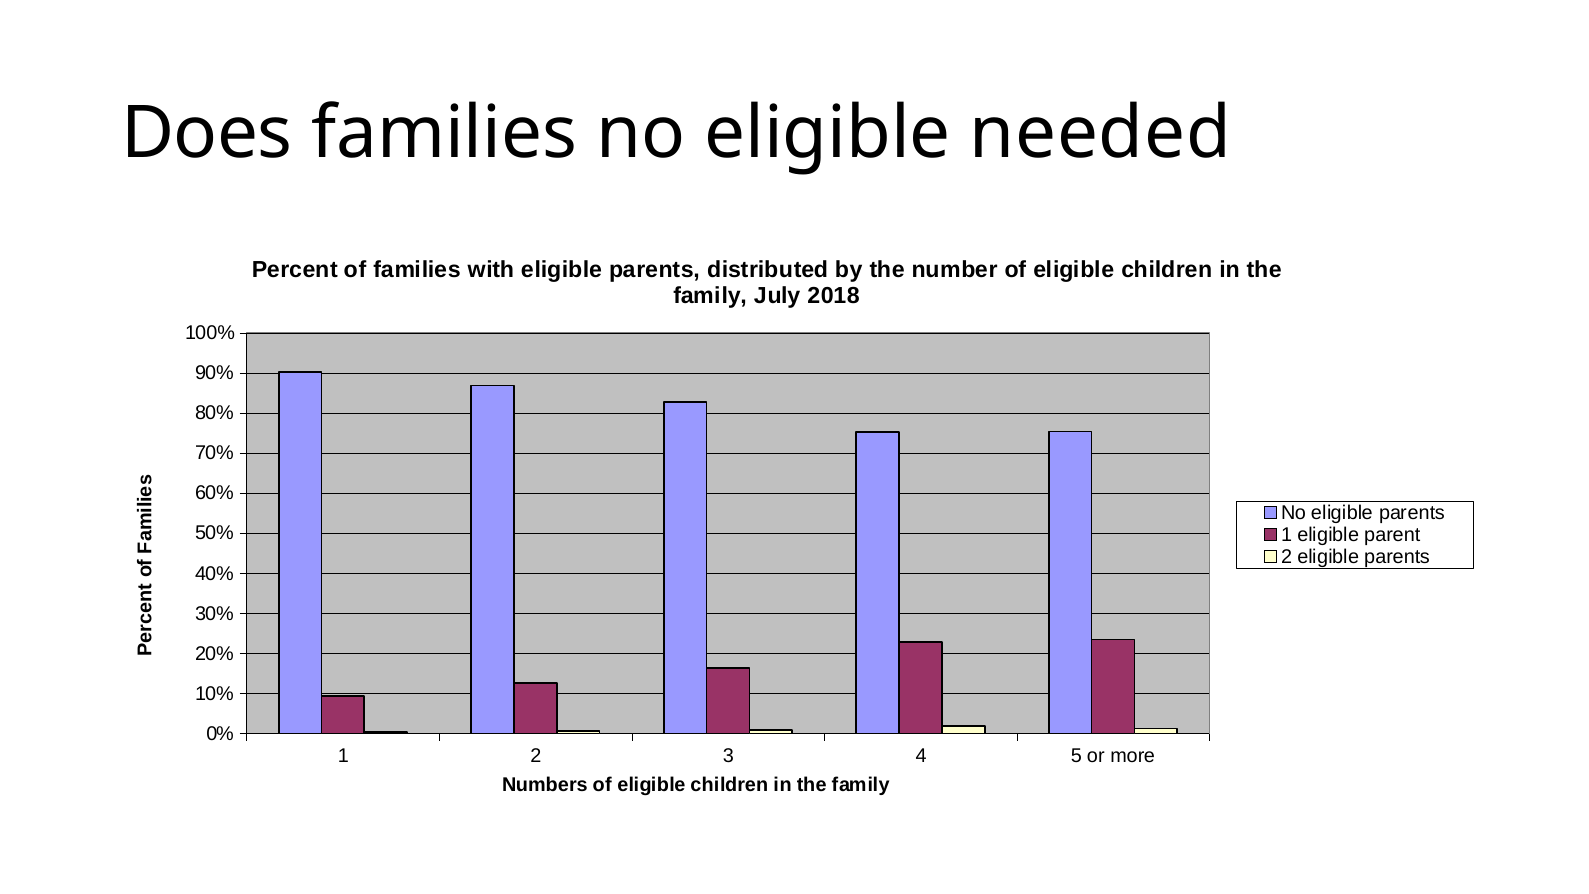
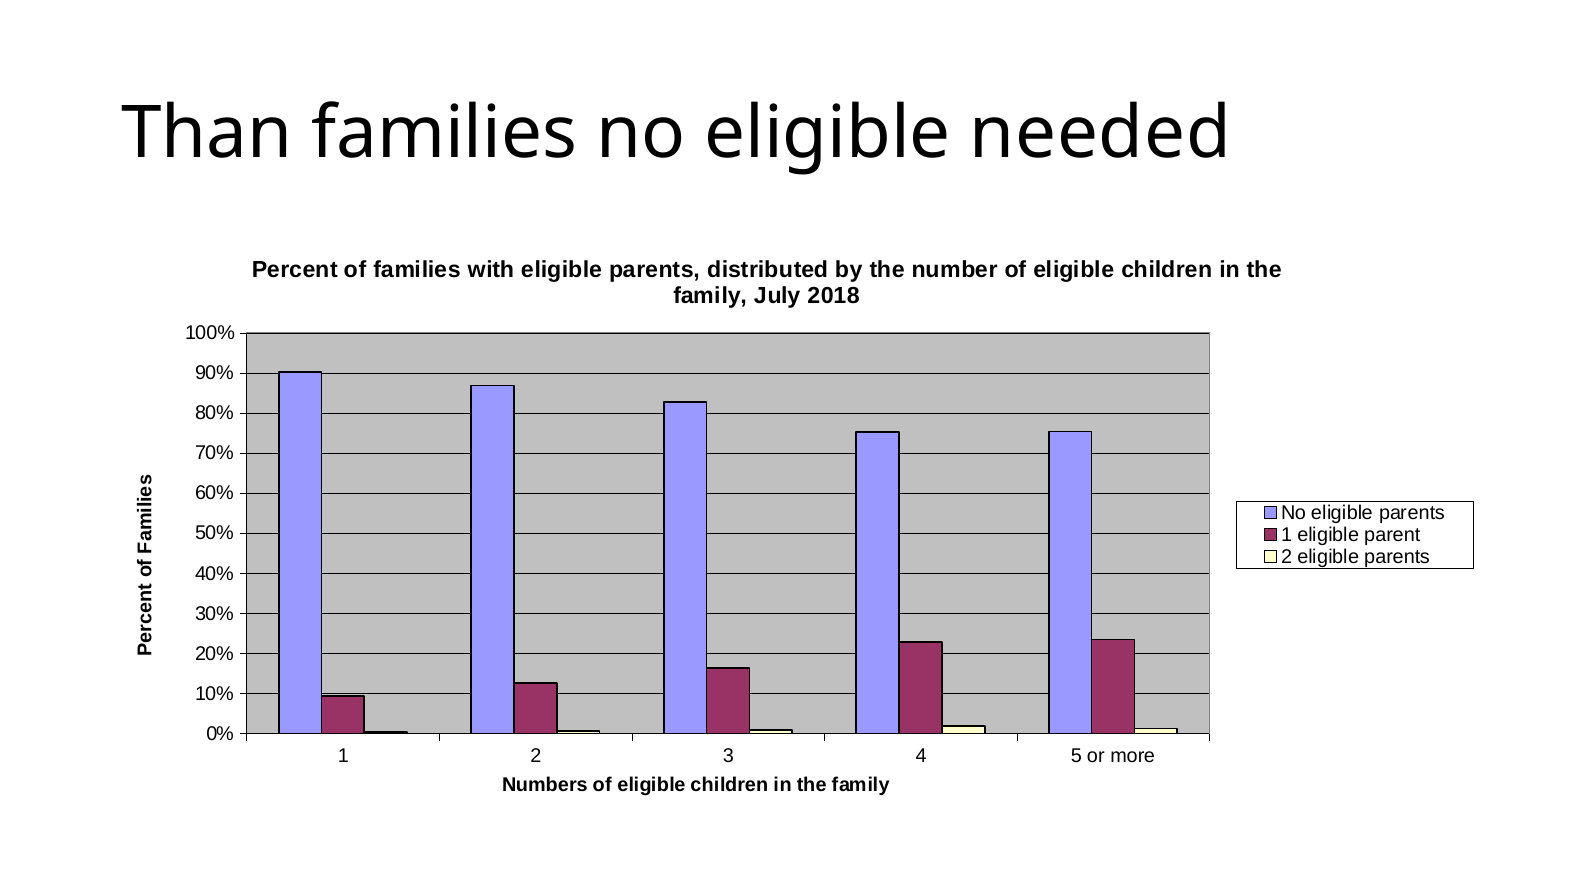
Does: Does -> Than (207, 133)
